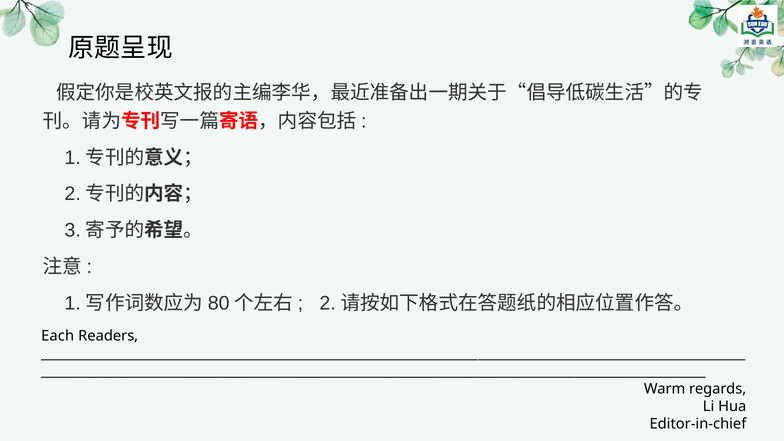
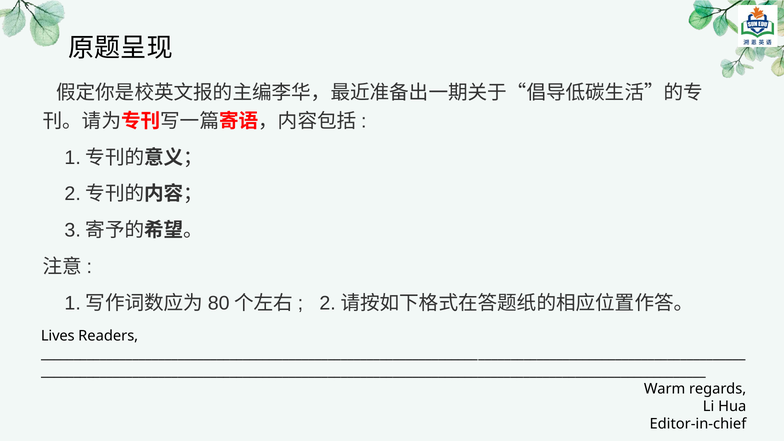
Each: Each -> Lives (58, 336)
